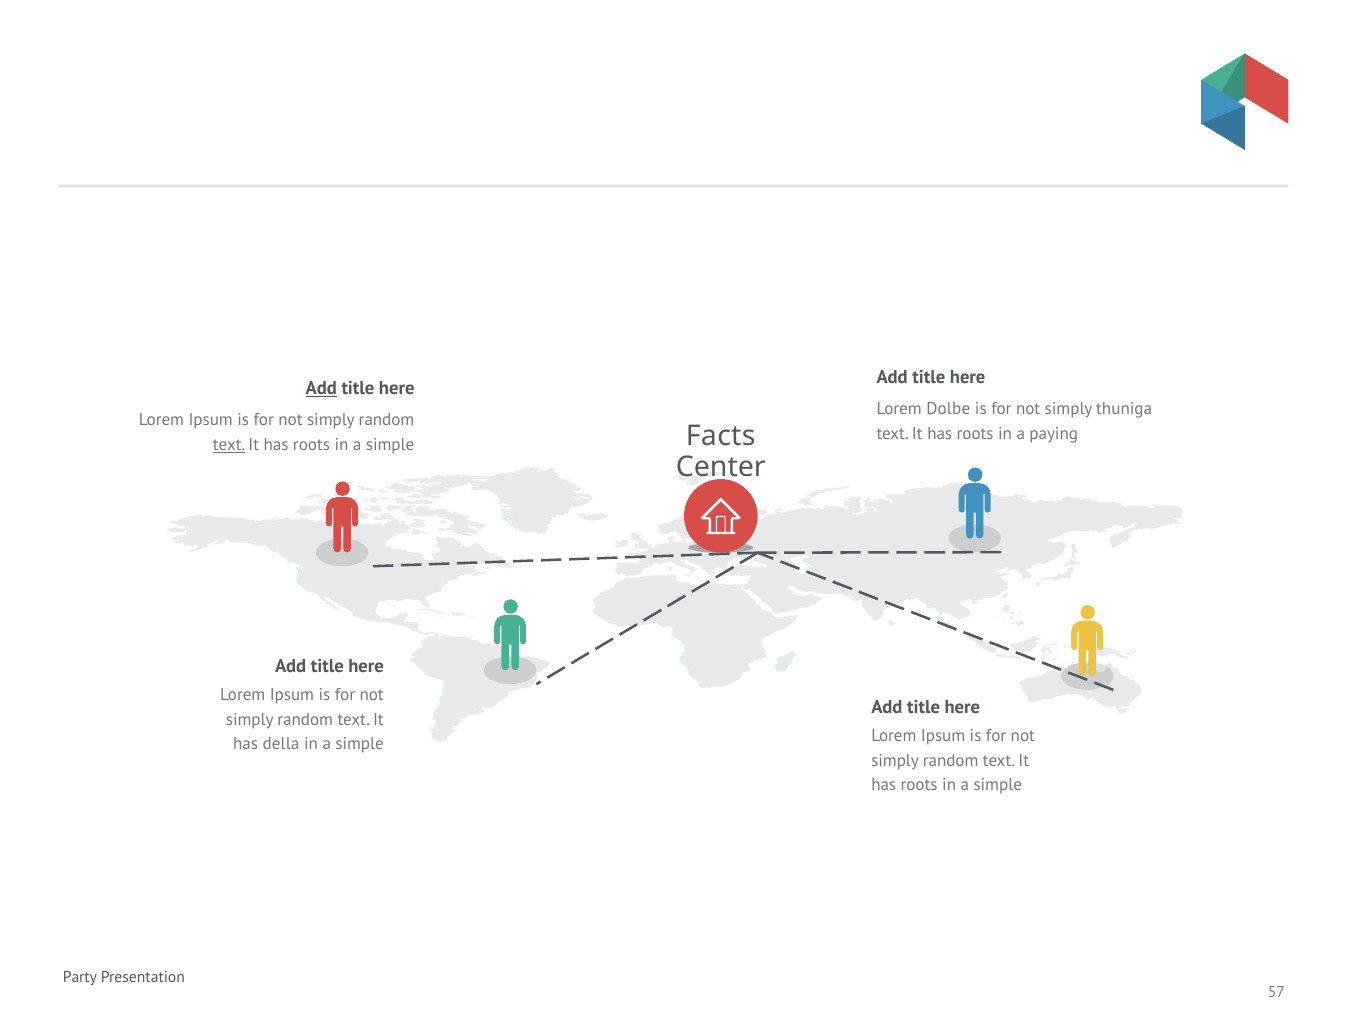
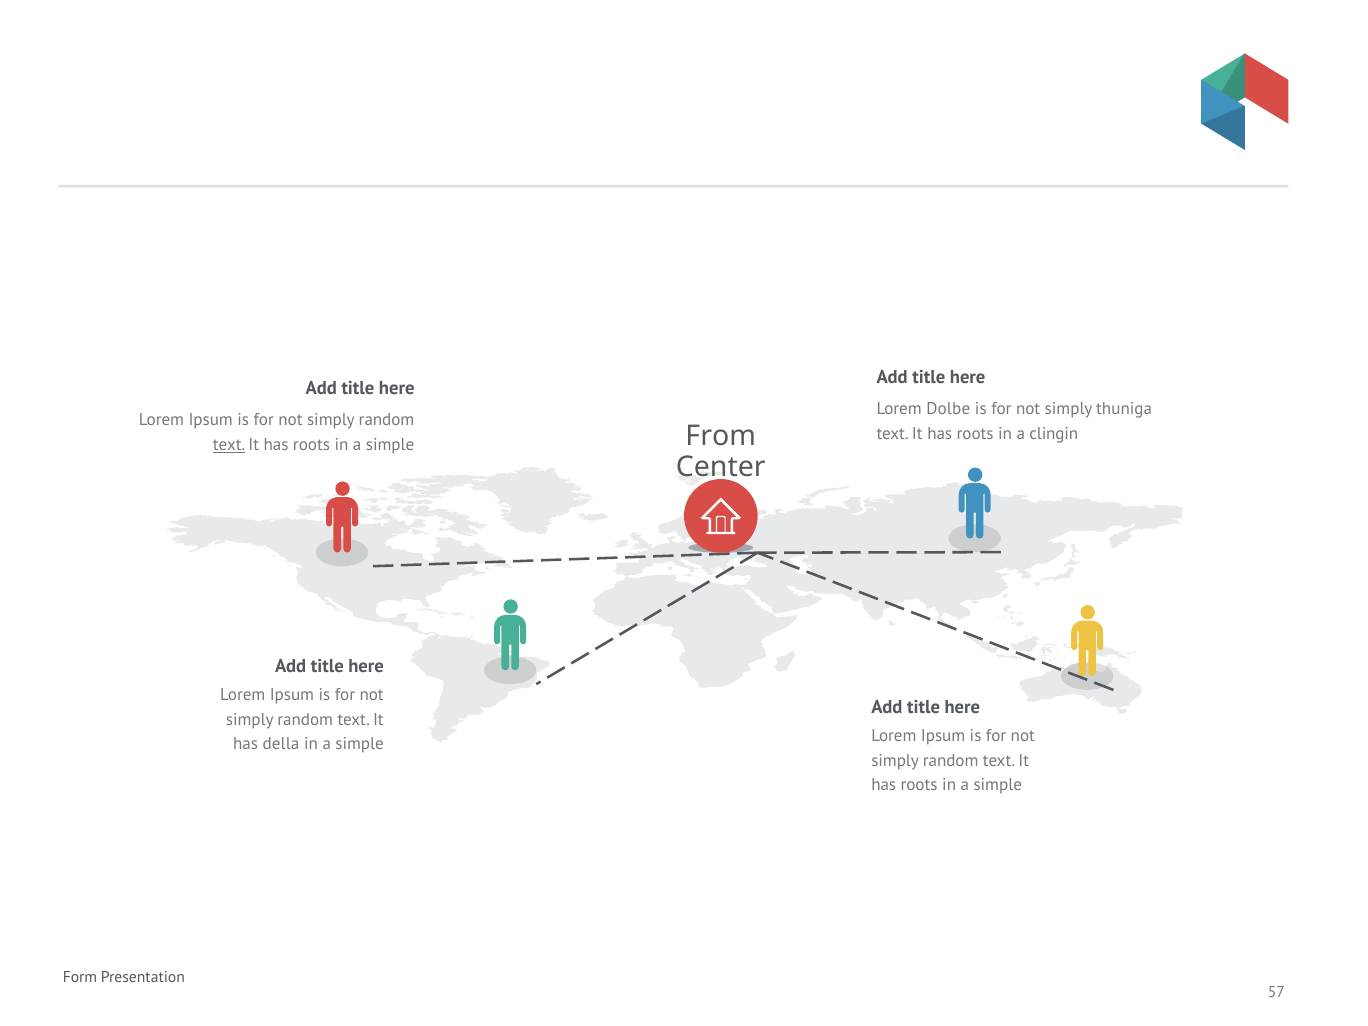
Add underline: present -> none (321, 388)
paying: paying -> clingin (1054, 433)
Facts: Facts -> From (721, 436)
Party: Party -> Form (80, 977)
